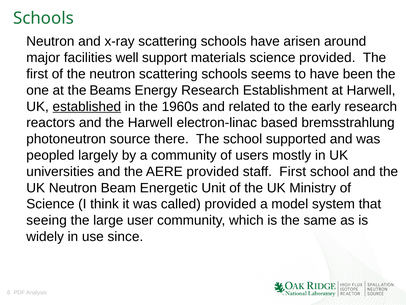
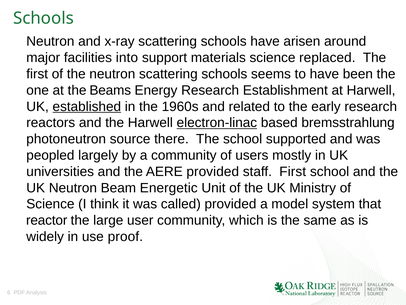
well: well -> into (127, 58)
science provided: provided -> replaced (327, 58)
electron-linac underline: none -> present (217, 123)
seeing: seeing -> reactor (47, 220)
since: since -> proof (125, 236)
